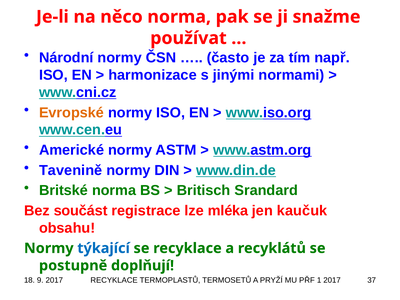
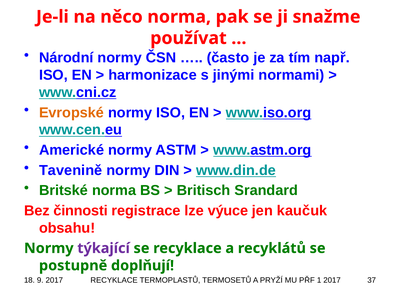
součást: součást -> činnosti (81, 211)
mléka: mléka -> výuce (228, 211)
týkající colour: blue -> purple (104, 248)
